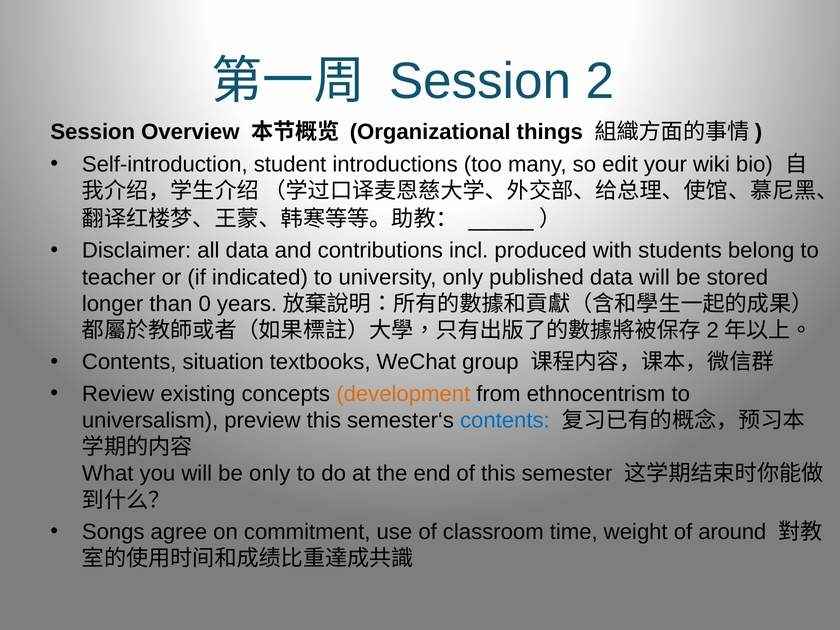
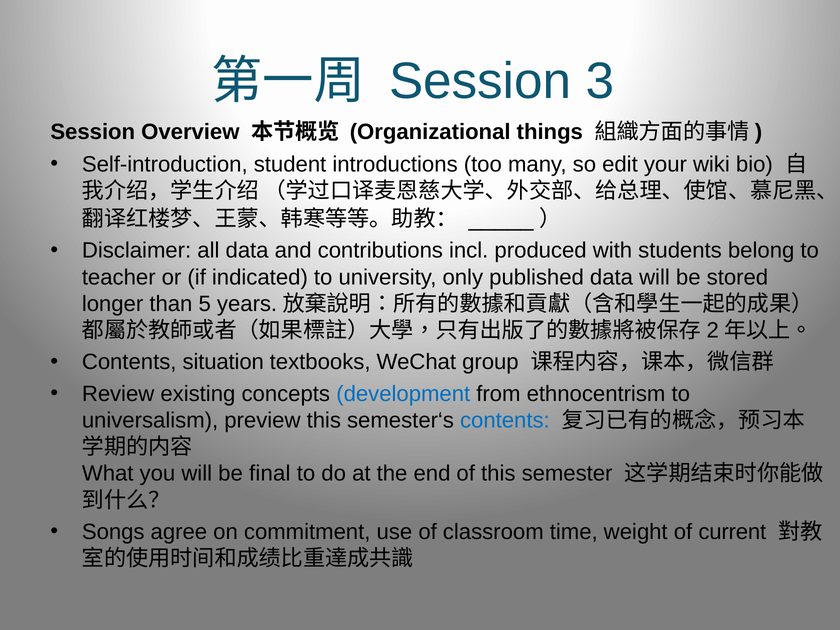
2: 2 -> 3 (600, 81)
0: 0 -> 5 (205, 304)
development colour: orange -> blue (403, 394)
be only: only -> final (270, 474)
around: around -> current (732, 532)
